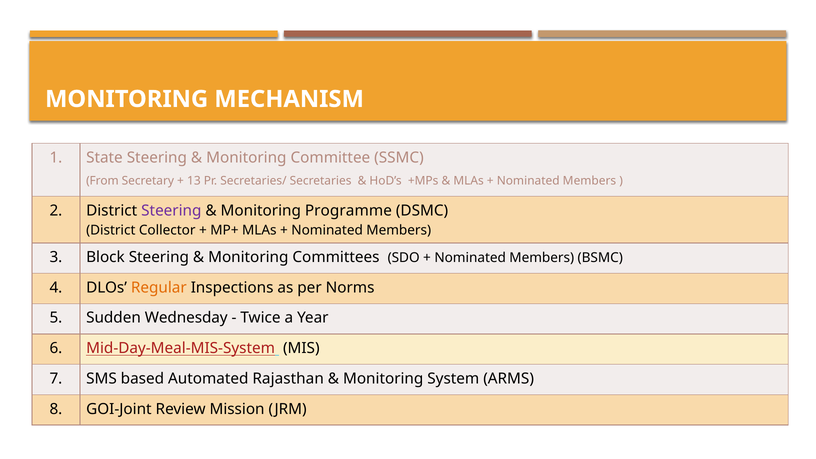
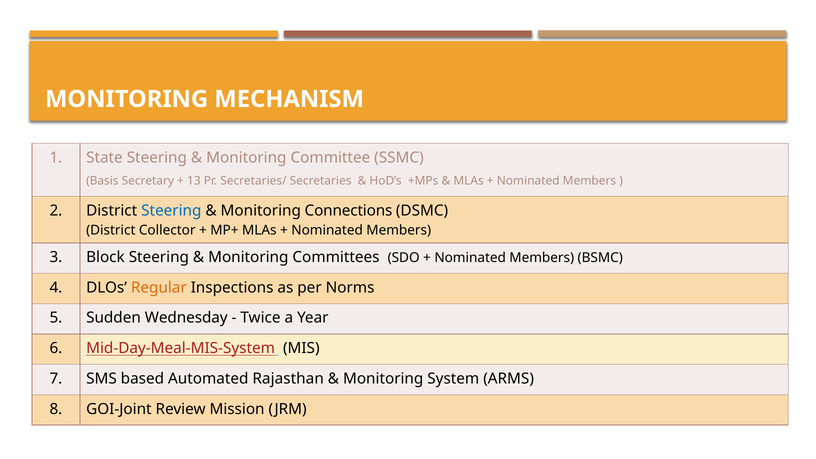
From: From -> Basis (102, 181)
Steering colour: purple -> blue (171, 211)
Programme: Programme -> Connections (349, 211)
